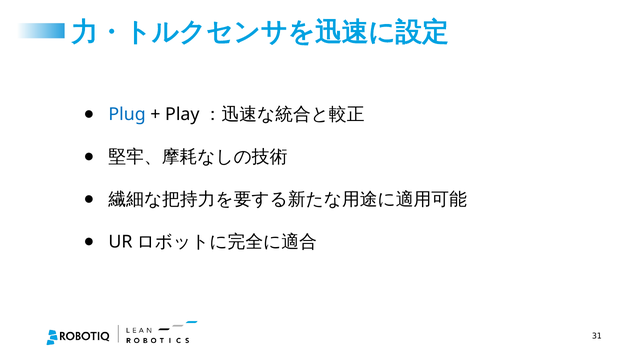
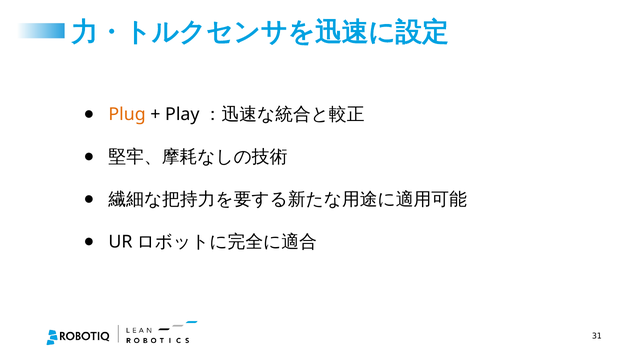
Plug colour: blue -> orange (127, 114)
